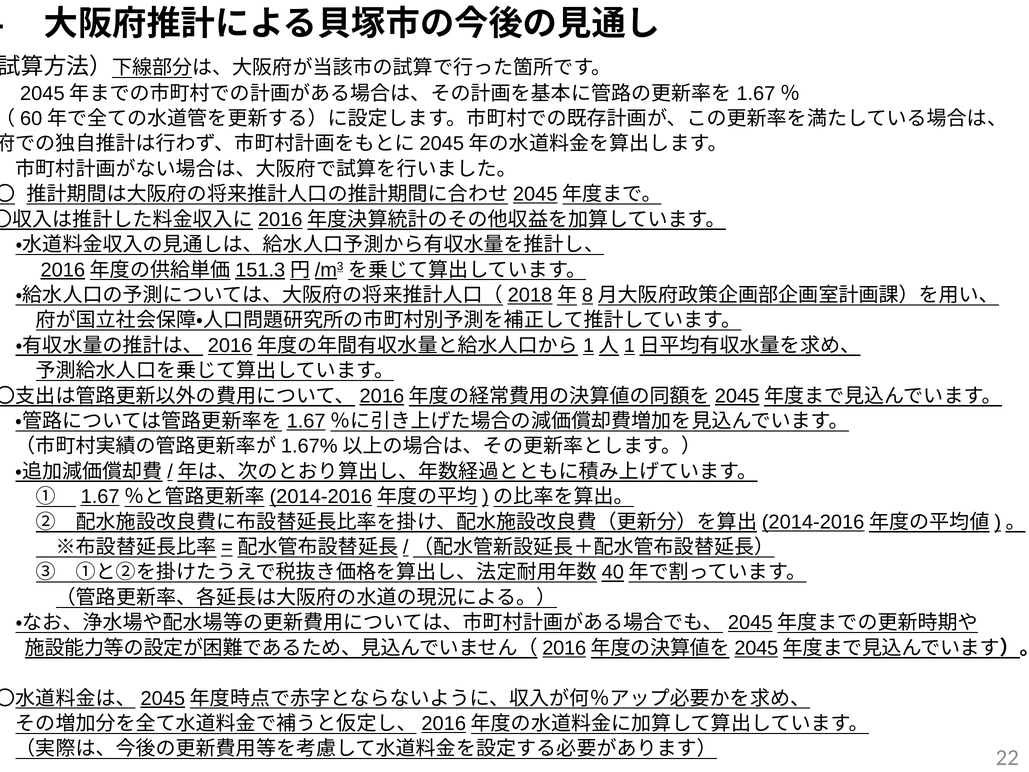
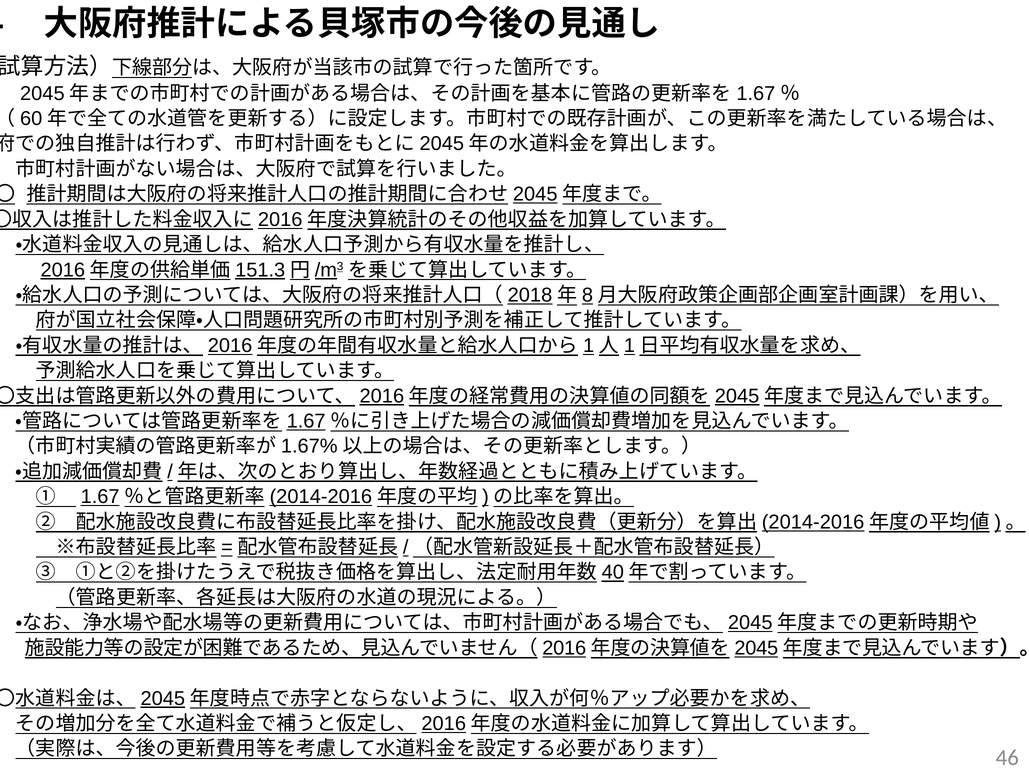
22: 22 -> 46 (1007, 758)
